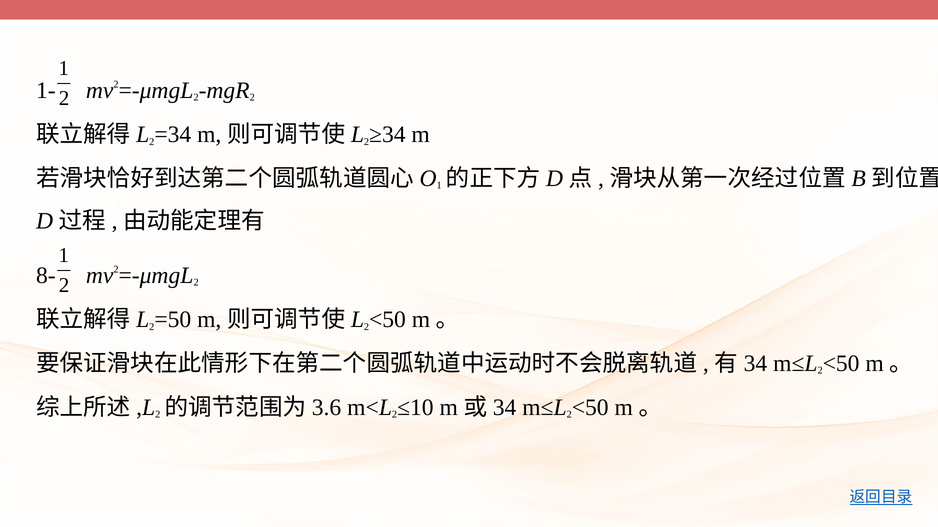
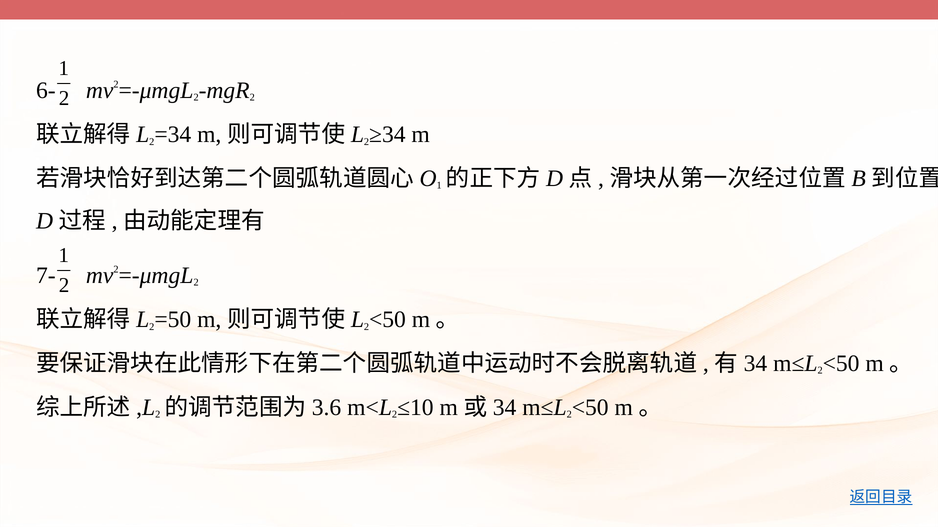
1-: 1- -> 6- (46, 91)
8-: 8- -> 7- (46, 276)
